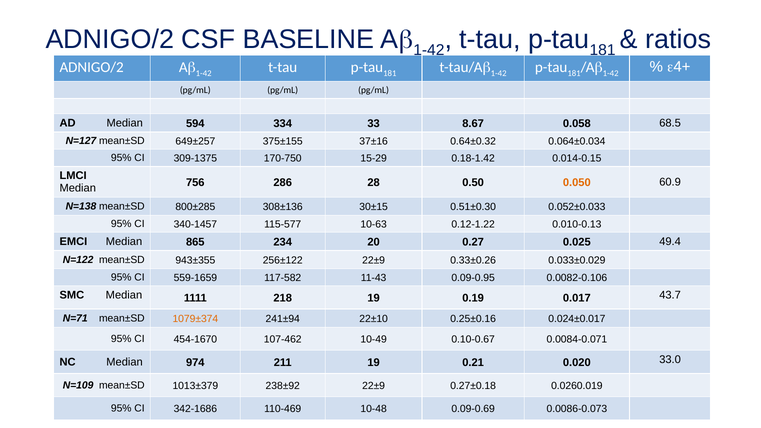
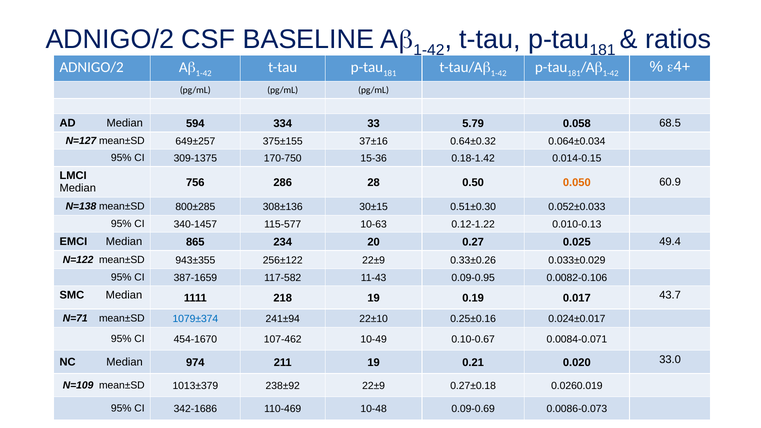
8.67: 8.67 -> 5.79 (473, 124)
15-29: 15-29 -> 15-36 (374, 158)
559-1659: 559-1659 -> 387-1659 (195, 278)
1079±374 colour: orange -> blue (195, 319)
